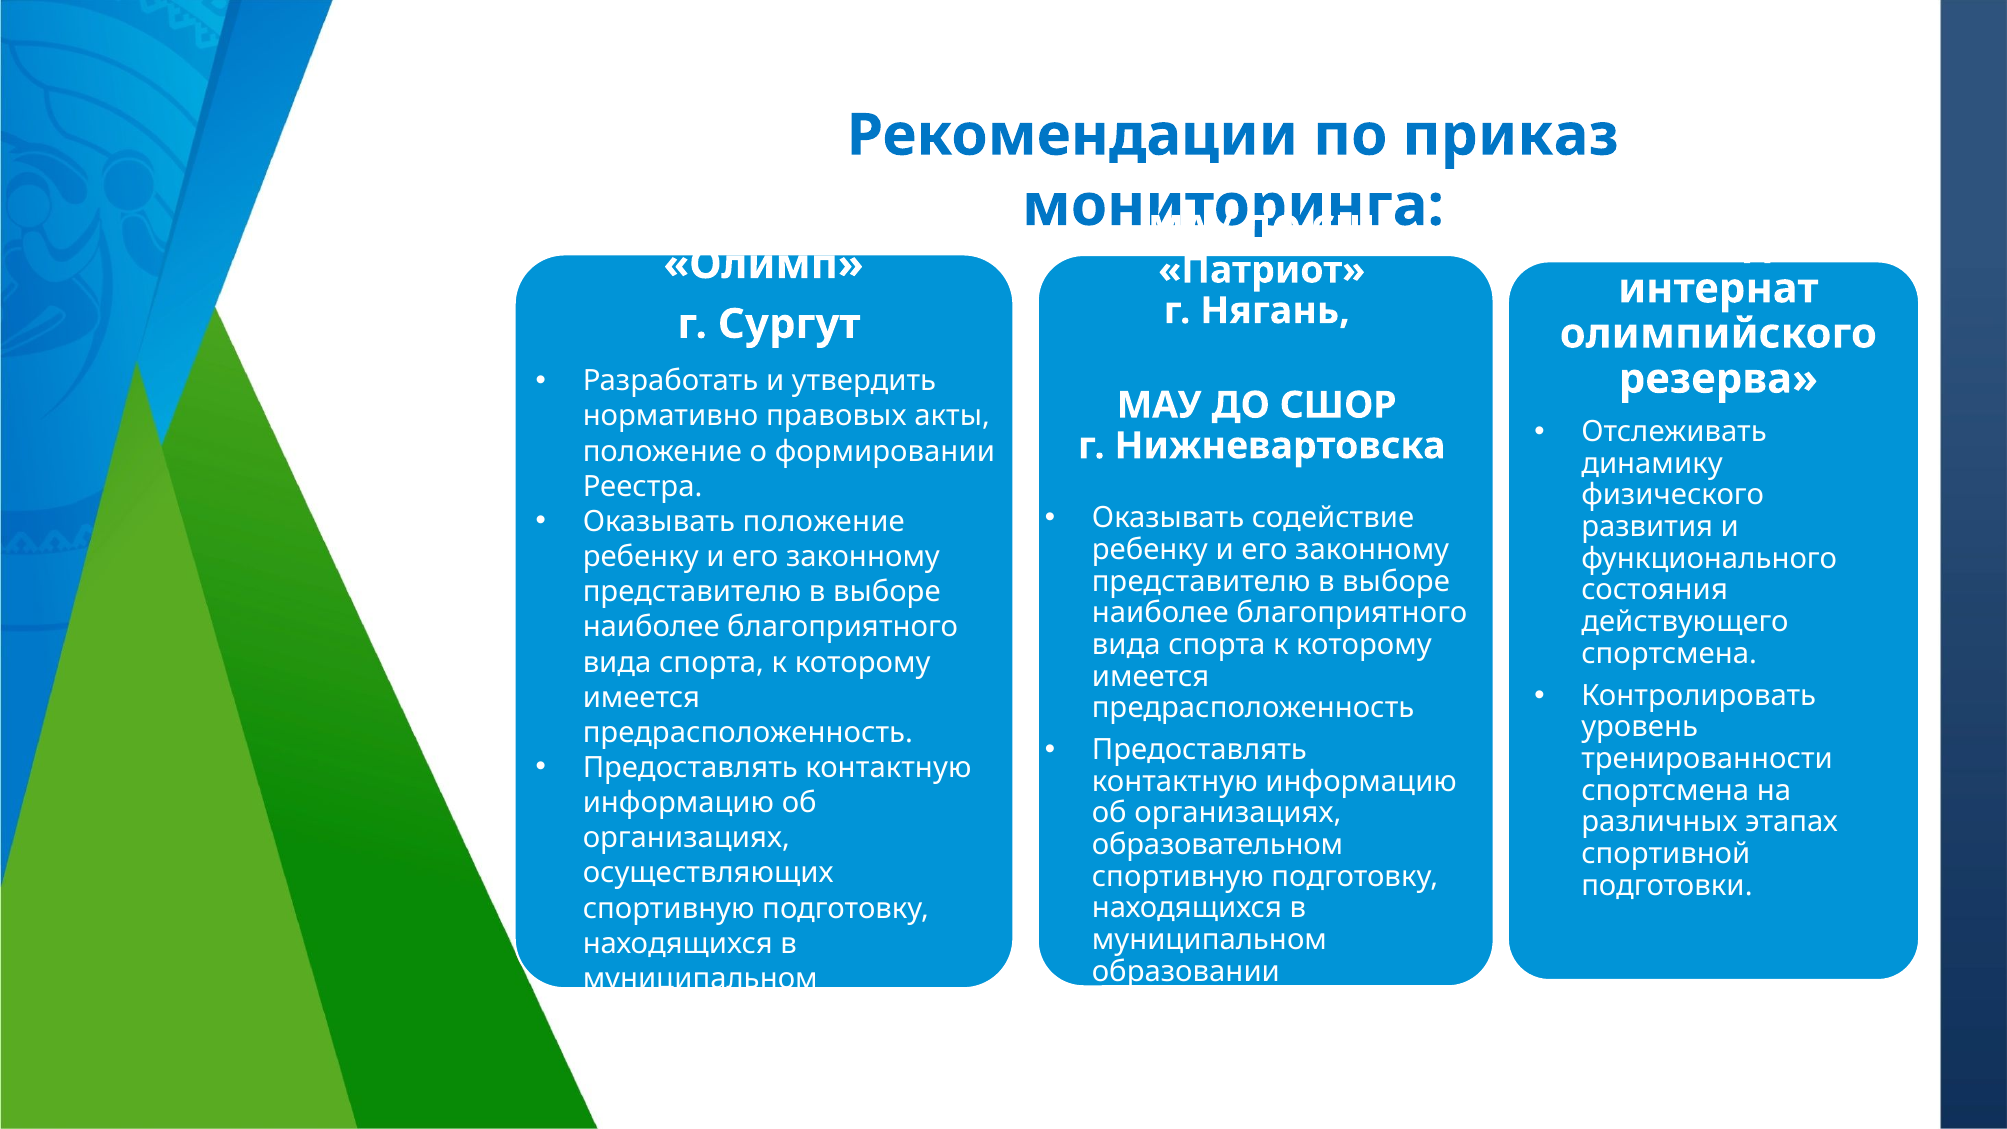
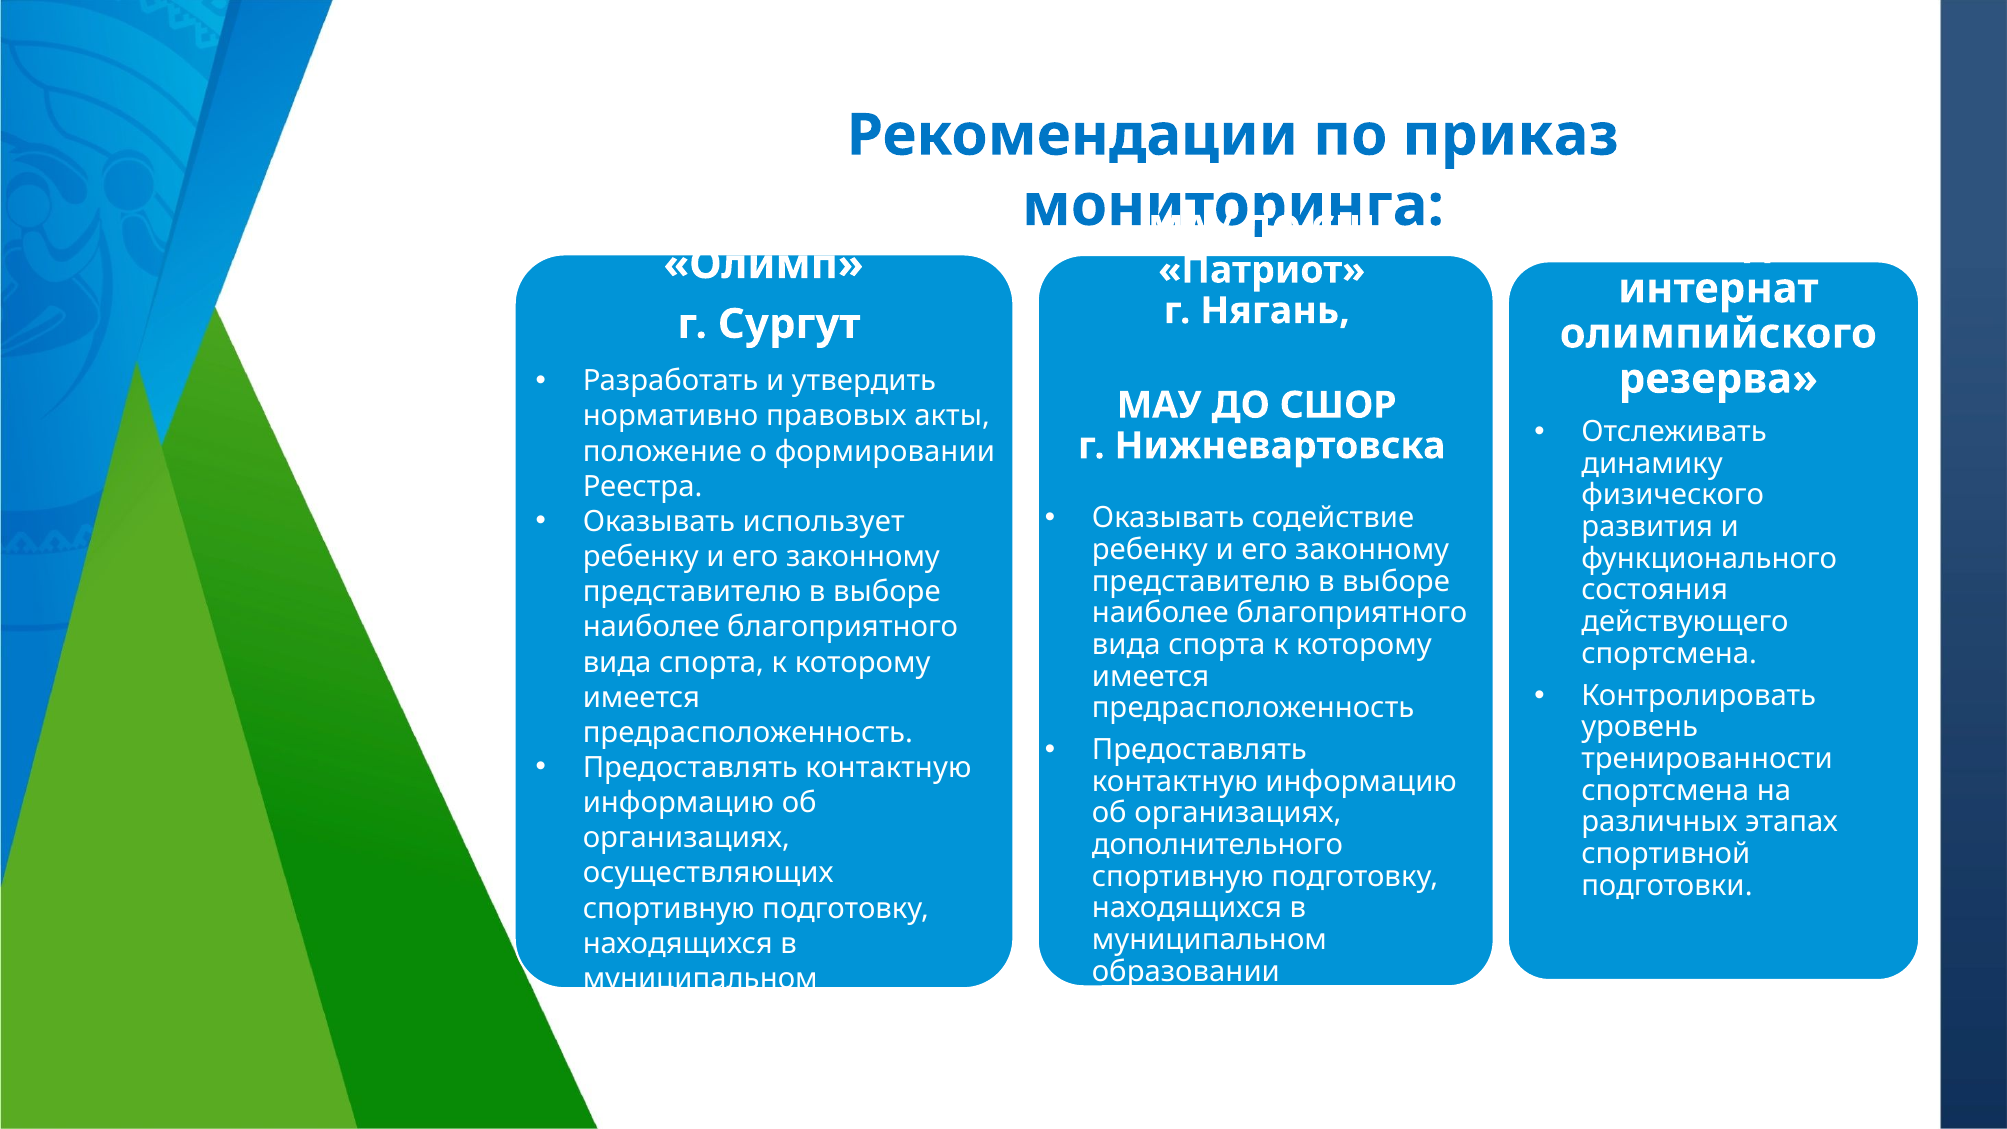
Оказывать положение: положение -> использует (824, 522)
образовательном: образовательном -> дополнительного (1217, 845)
